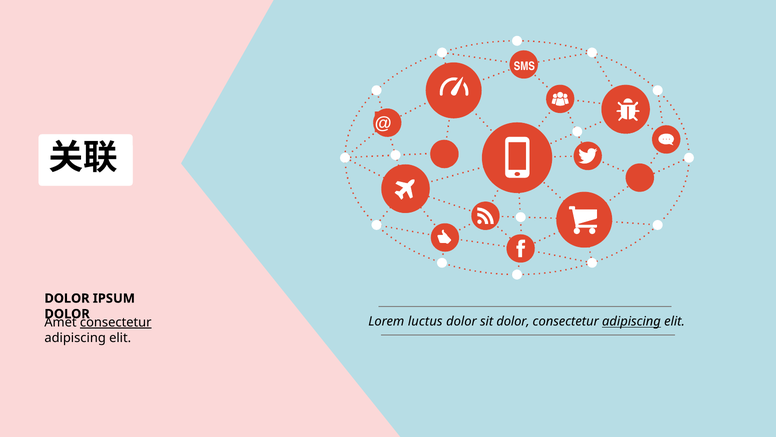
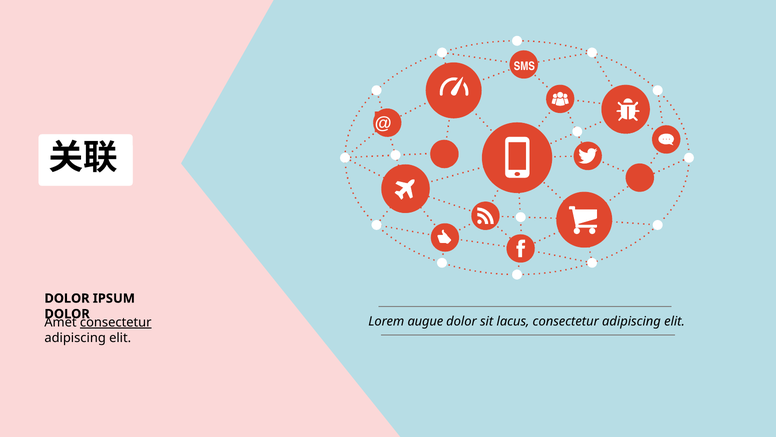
luctus: luctus -> augue (425, 321)
sit dolor: dolor -> lacus (513, 321)
adipiscing underline: present -> none (631, 321)
